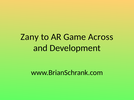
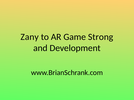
Across: Across -> Strong (101, 37)
